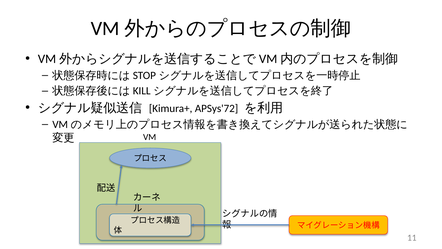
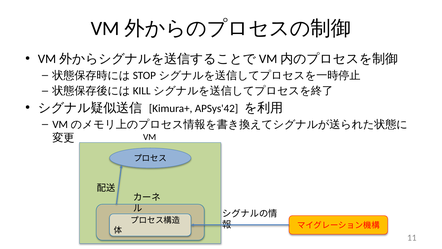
APSys'72: APSys'72 -> APSys'42 (217, 108)
